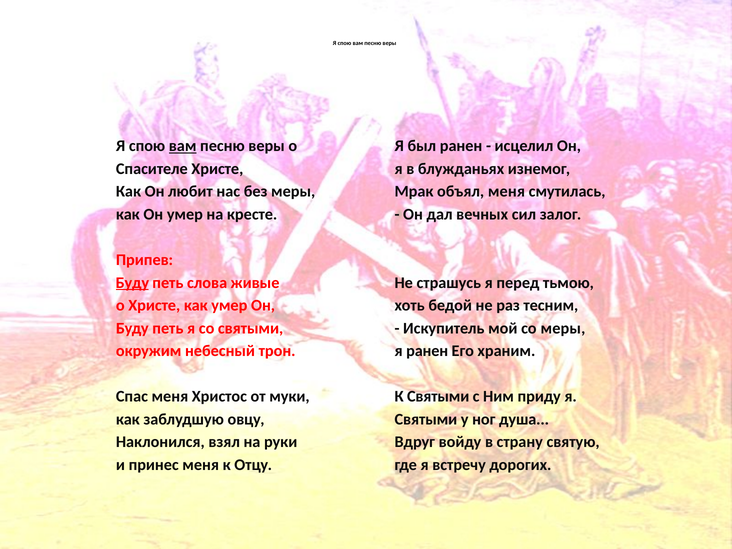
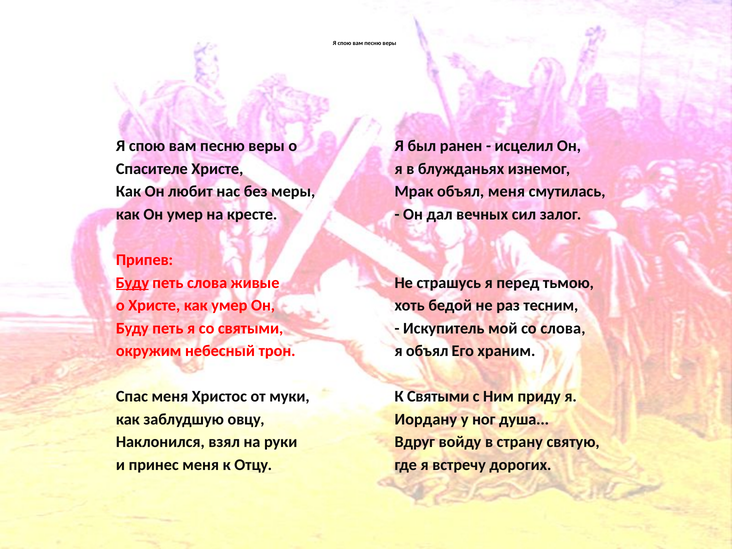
вам underline: present -> none (183, 146)
со меры: меры -> слова (563, 328)
я ранен: ранен -> объял (427, 351)
Святыми: Святыми -> Иордану (426, 419)
